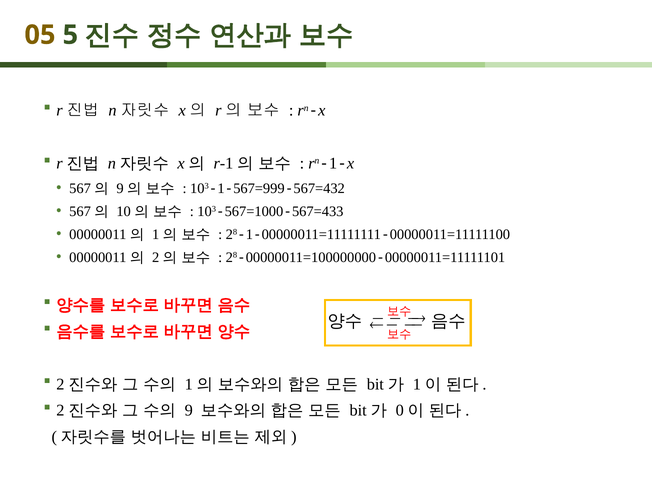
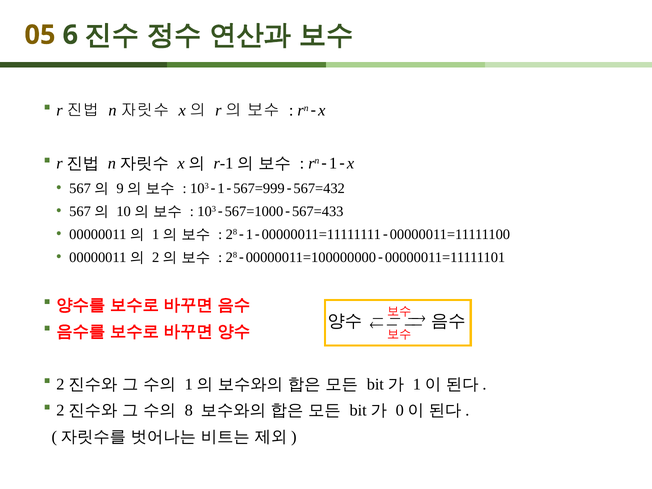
5: 5 -> 6 (70, 35)
9: 9 -> 8 (189, 411)
